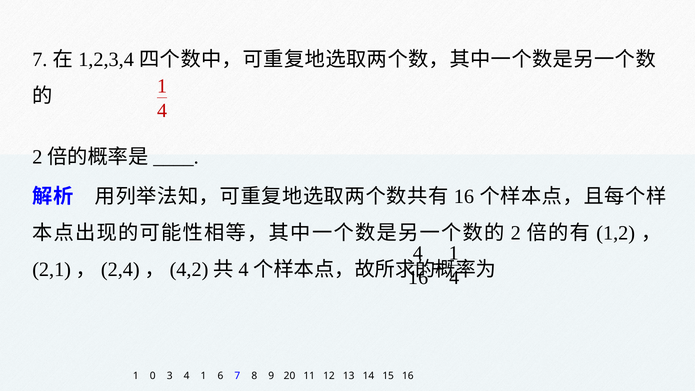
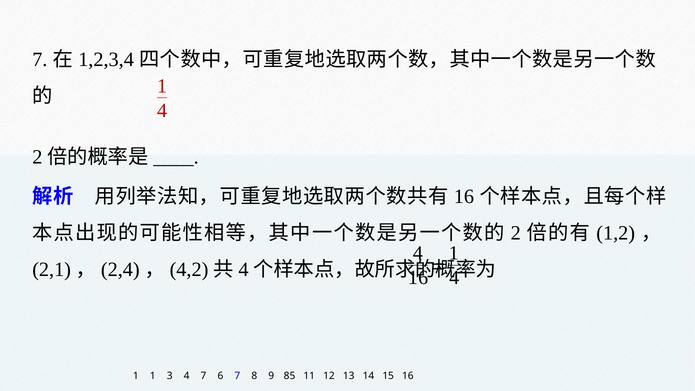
1 0: 0 -> 1 (153, 376)
4 1: 1 -> 7 (204, 376)
20: 20 -> 85 (290, 376)
